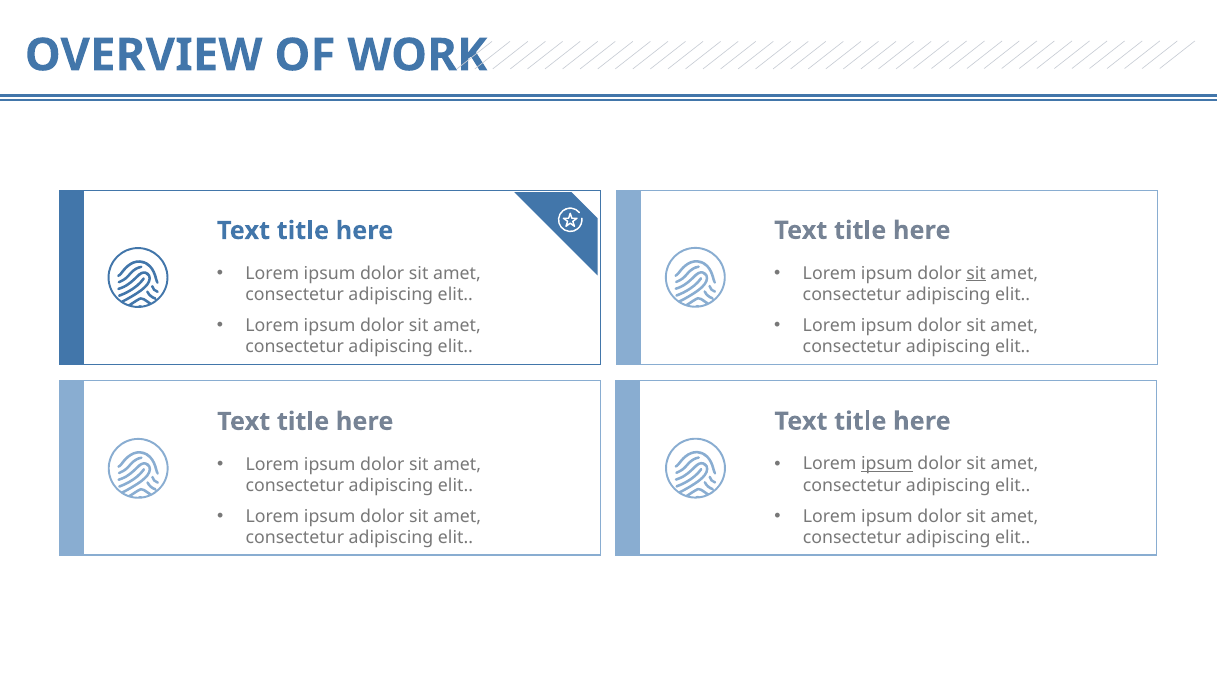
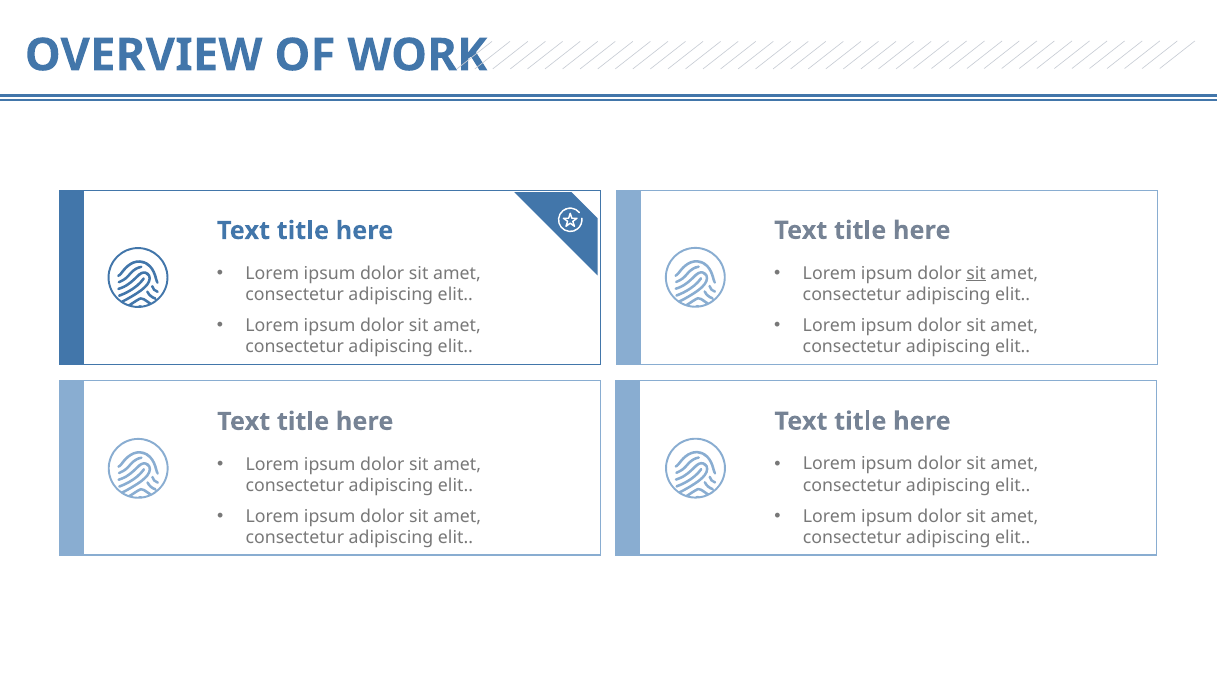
ipsum underline: present -> none (887, 464)
